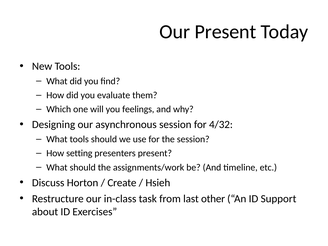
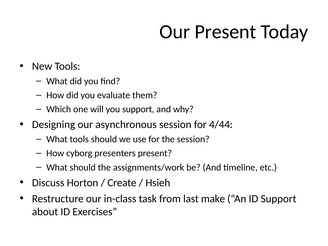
you feelings: feelings -> support (138, 109)
4/32: 4/32 -> 4/44 (221, 125)
setting: setting -> cyborg (79, 153)
other: other -> make (213, 199)
